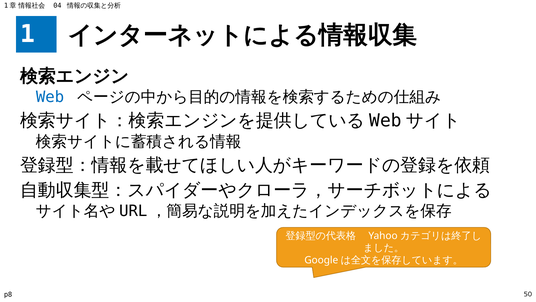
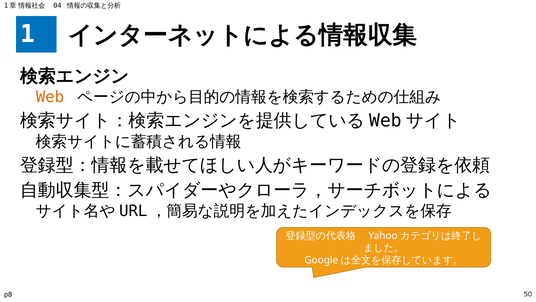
Web colour: blue -> orange (50, 97)
